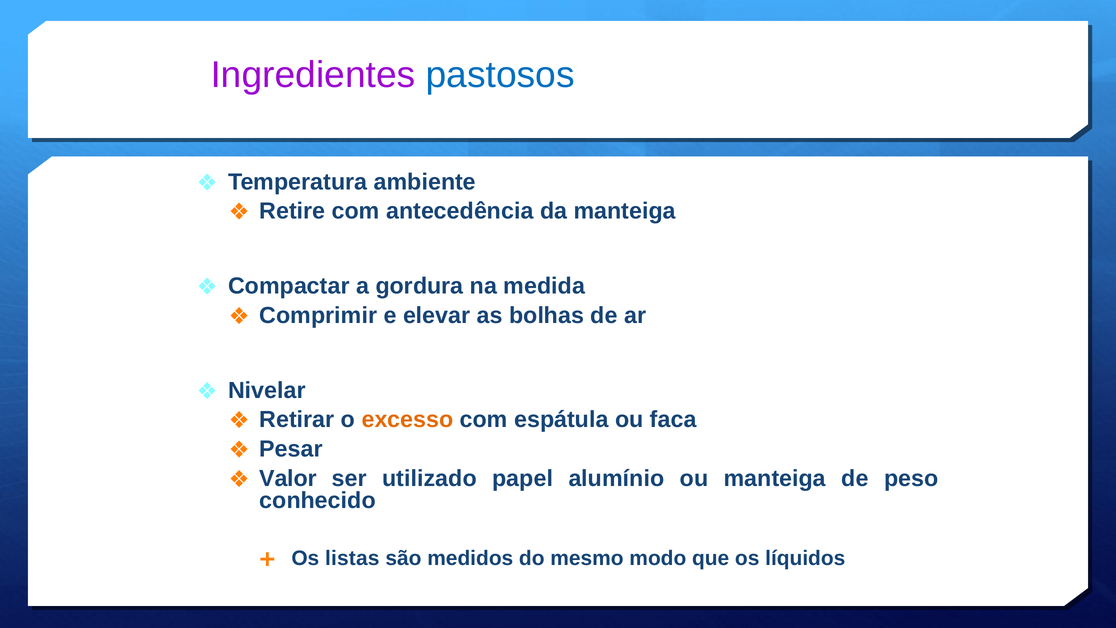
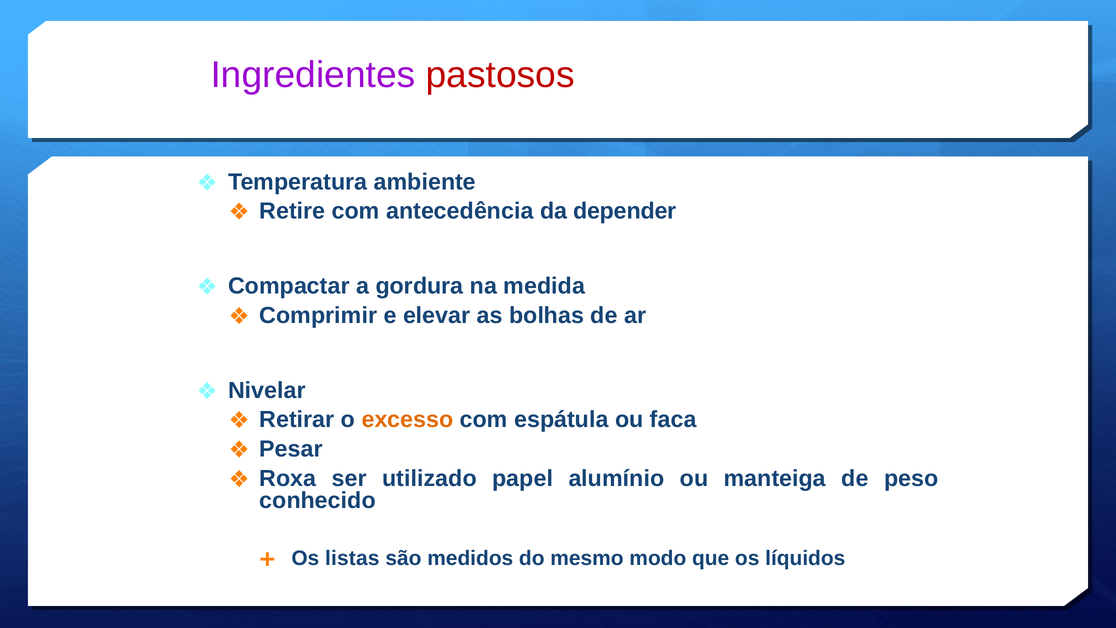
pastosos colour: blue -> red (500, 75)
da manteiga: manteiga -> depender (625, 211)
Valor: Valor -> Roxa (288, 478)
